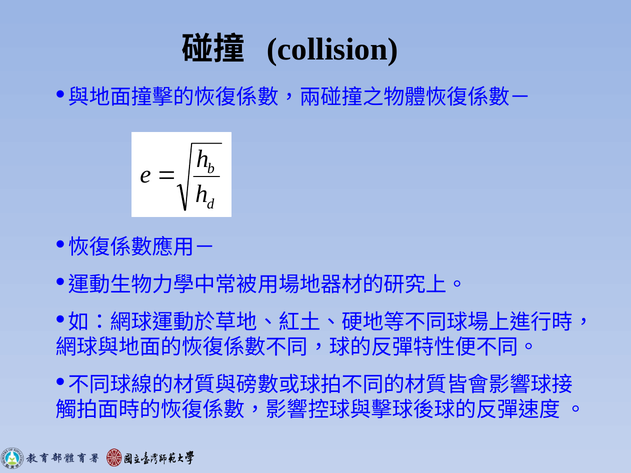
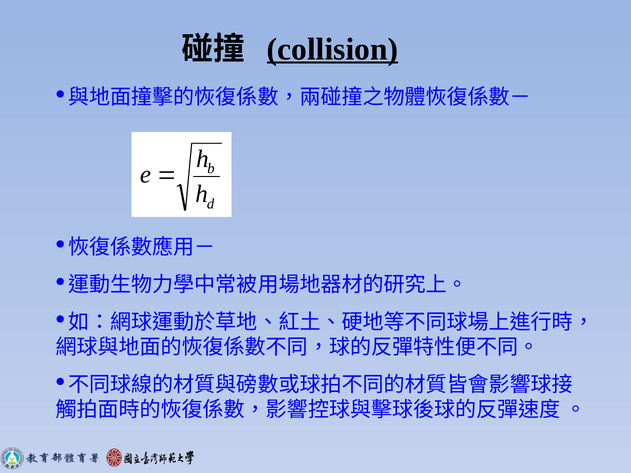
collision underline: none -> present (333, 49)
